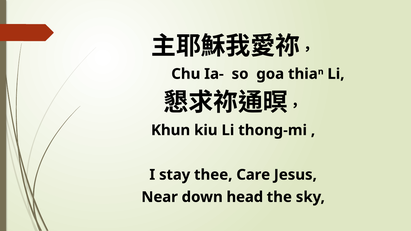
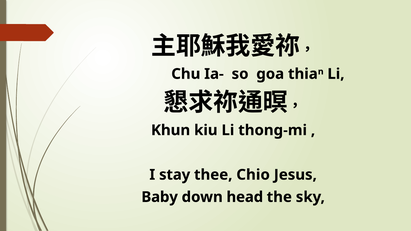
Care: Care -> Chio (253, 175)
Near: Near -> Baby (160, 197)
